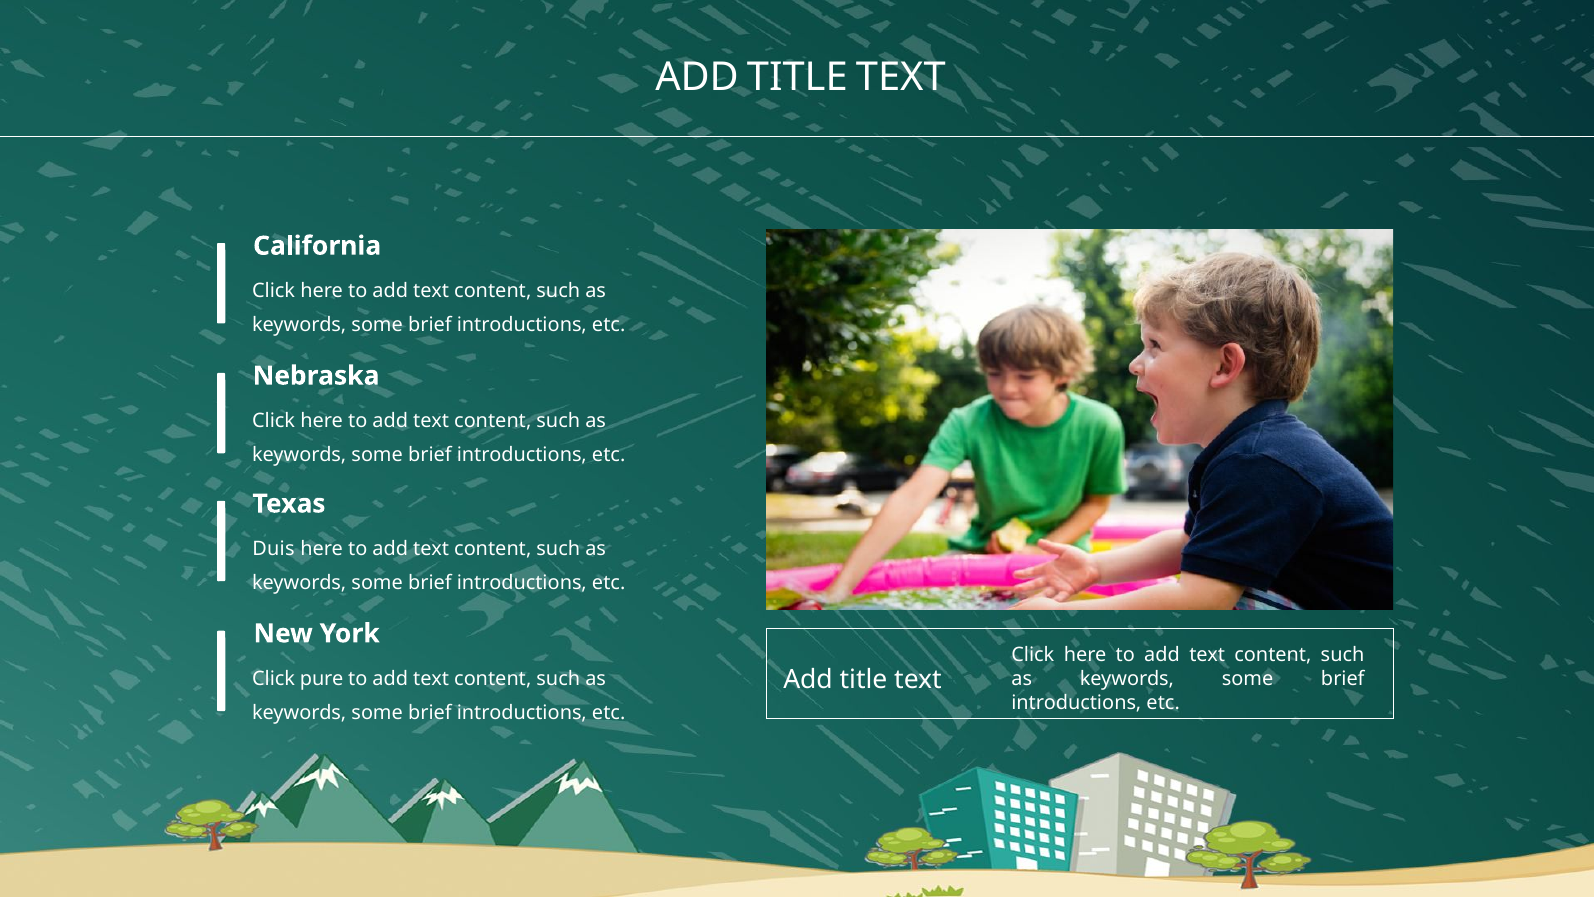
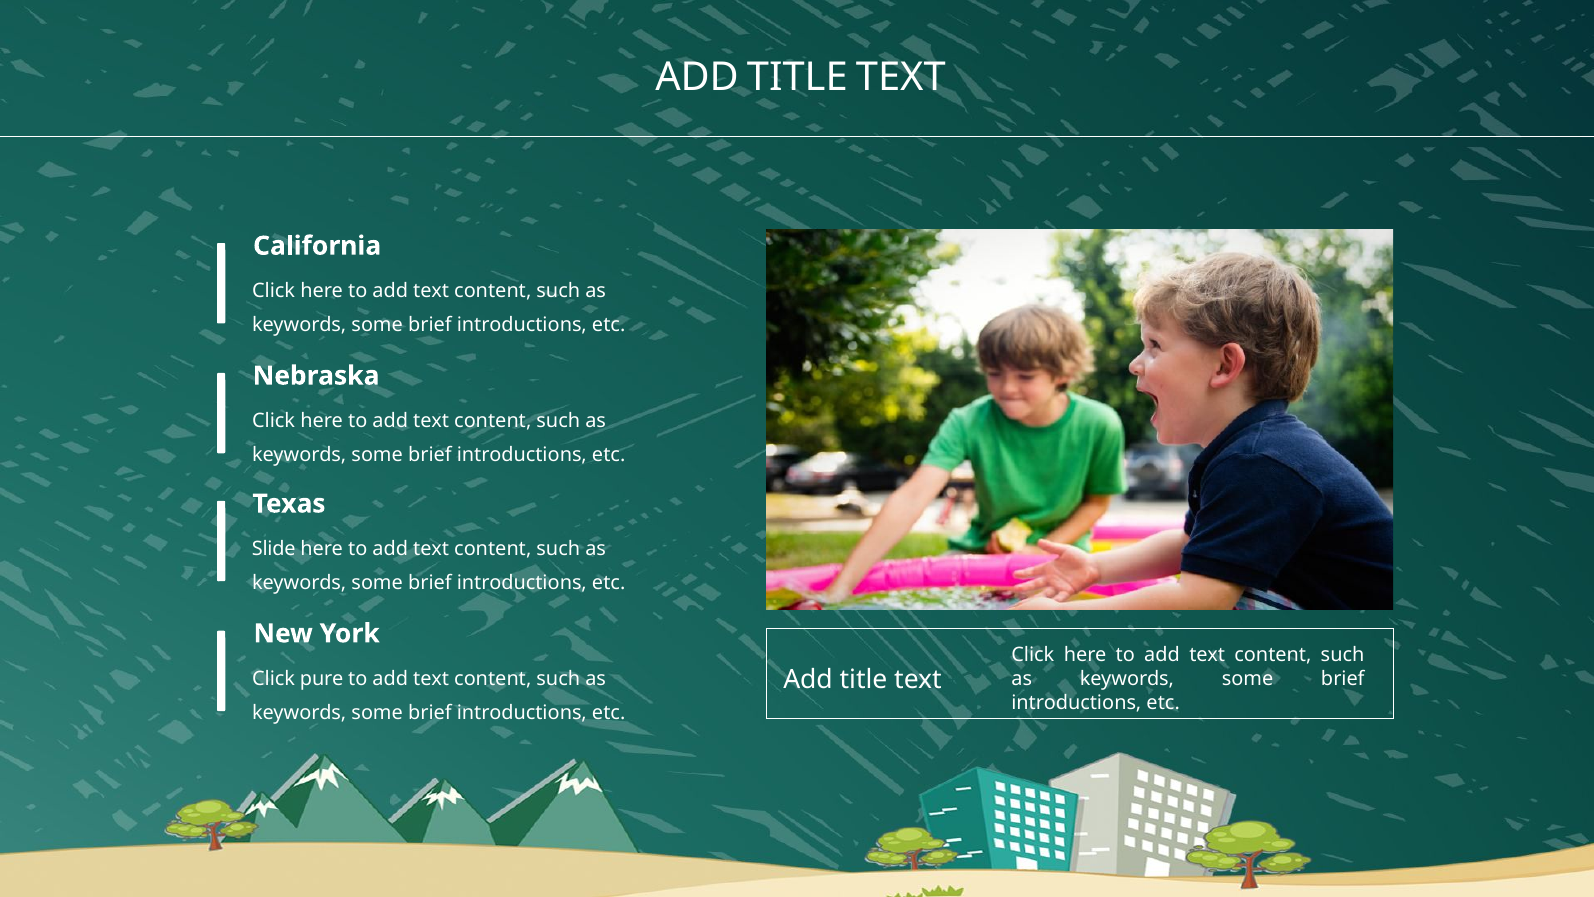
Duis: Duis -> Slide (274, 549)
